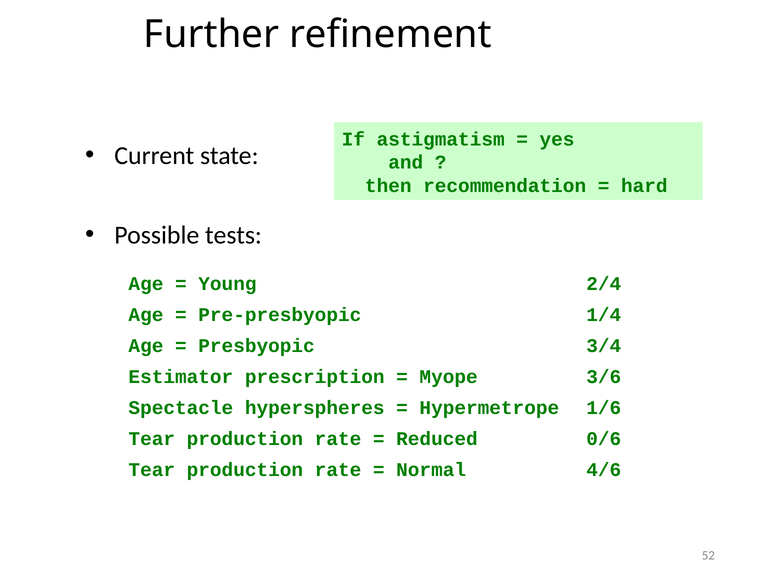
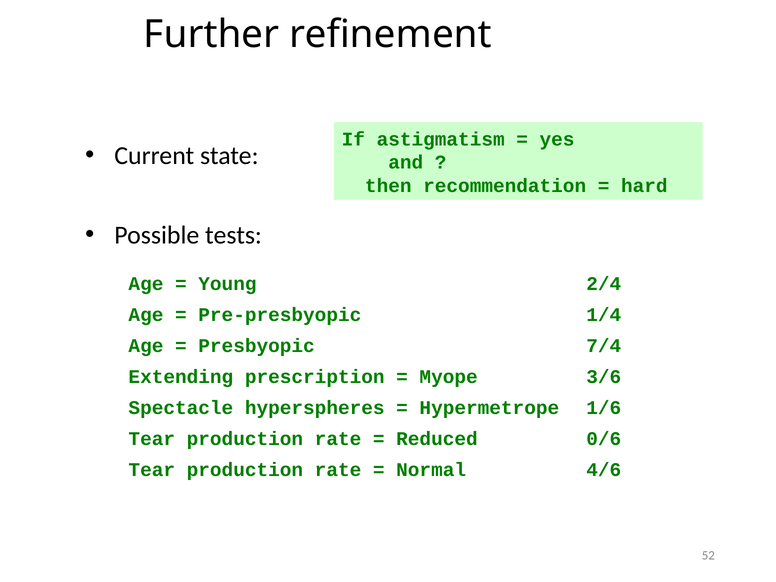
3/4: 3/4 -> 7/4 (604, 346)
Estimator: Estimator -> Extending (181, 377)
